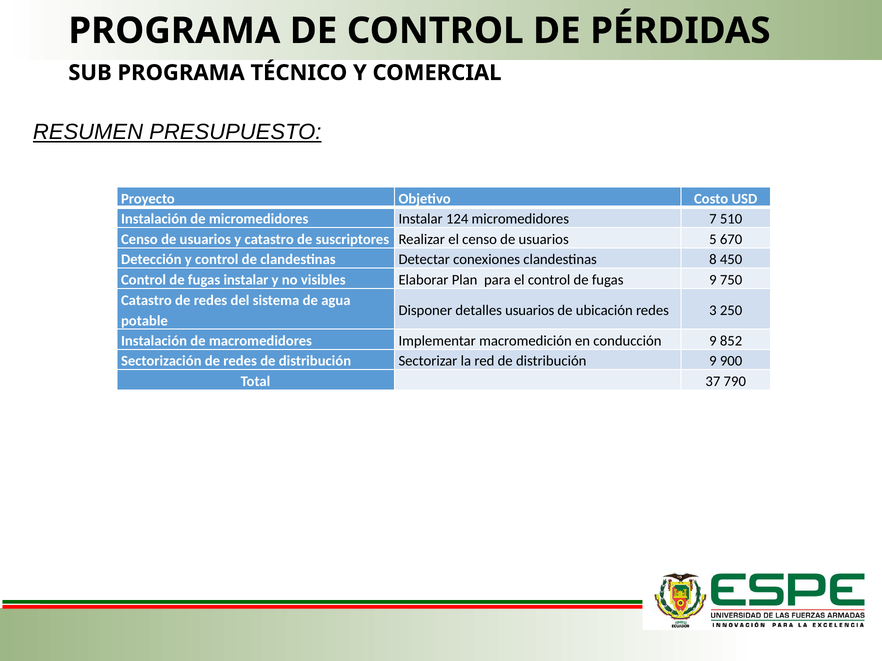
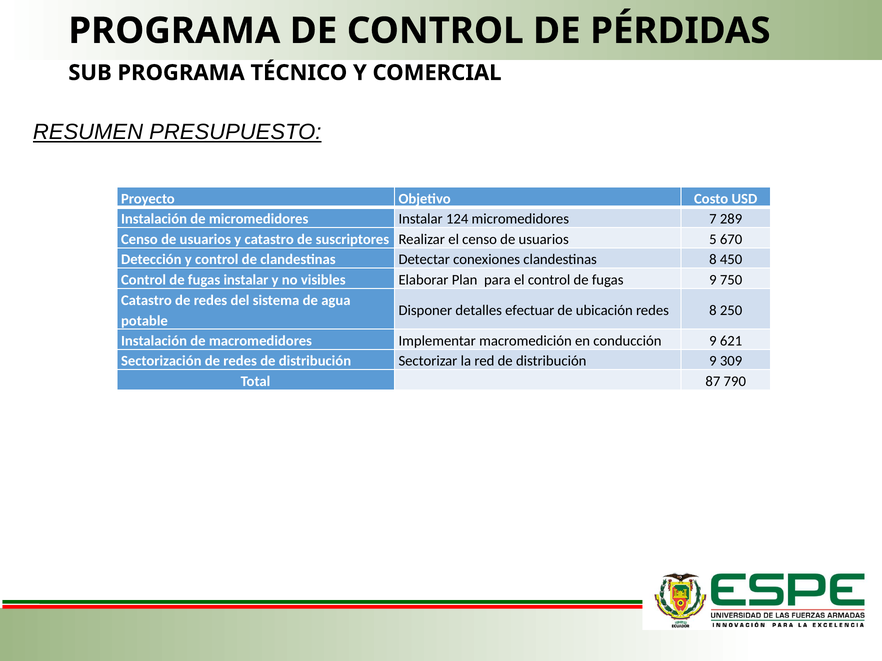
510: 510 -> 289 (731, 219)
detalles usuarios: usuarios -> efectuar (530, 310)
redes 3: 3 -> 8 (713, 310)
852: 852 -> 621 (731, 341)
900: 900 -> 309 (731, 361)
37: 37 -> 87 (713, 382)
